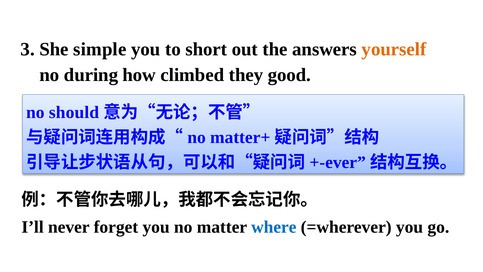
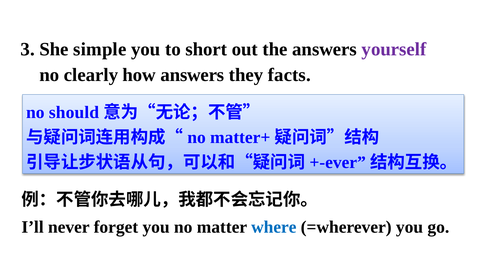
yourself colour: orange -> purple (394, 49)
during: during -> clearly (91, 75)
how climbed: climbed -> answers (192, 75)
good: good -> facts (289, 75)
